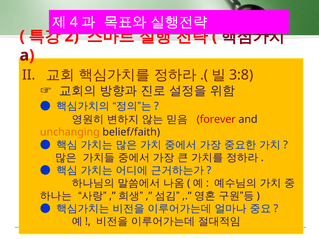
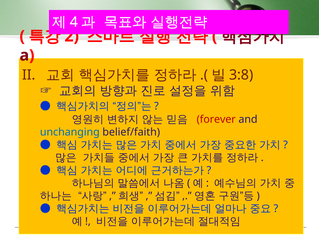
unchanging colour: orange -> blue (70, 132)
